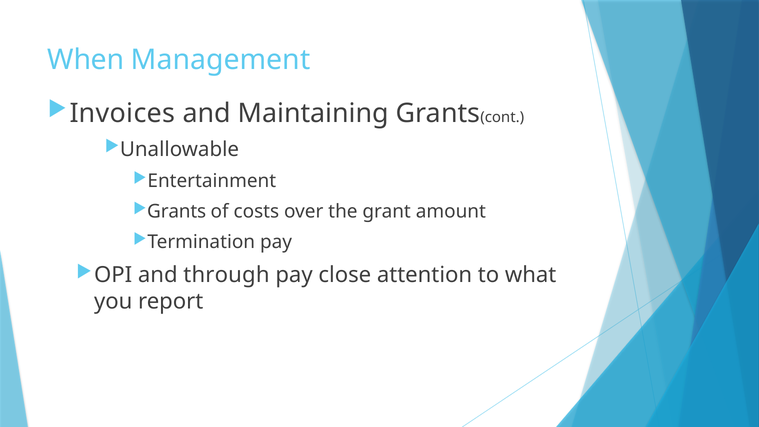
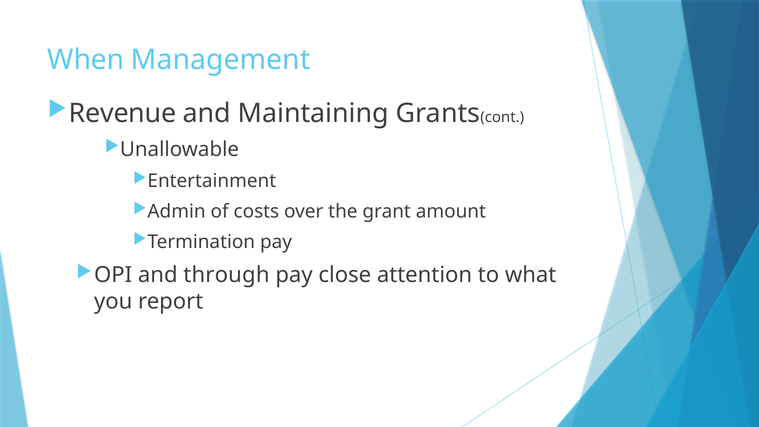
Invoices: Invoices -> Revenue (123, 113)
Grants: Grants -> Admin (177, 211)
